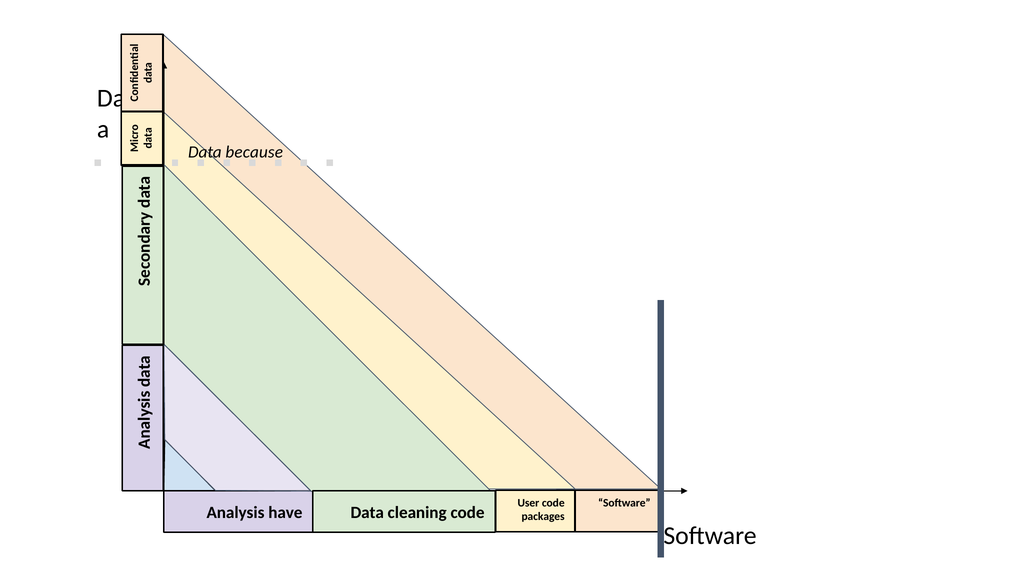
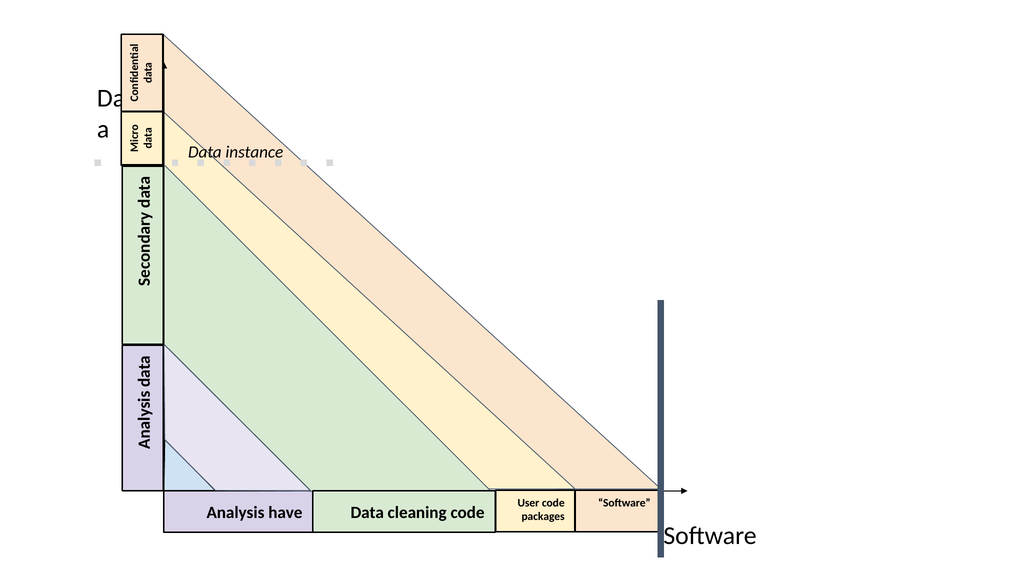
because: because -> instance (254, 152)
